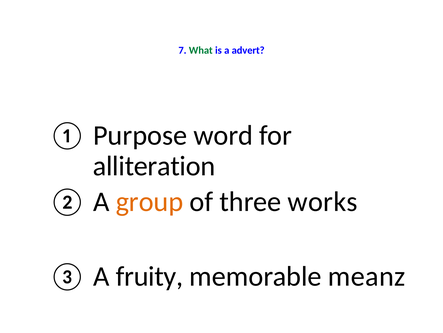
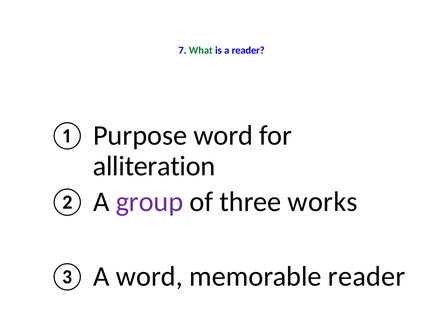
a advert: advert -> reader (248, 50)
group colour: orange -> purple (149, 201)
A fruity: fruity -> word (149, 276)
memorable meanz: meanz -> reader (367, 276)
